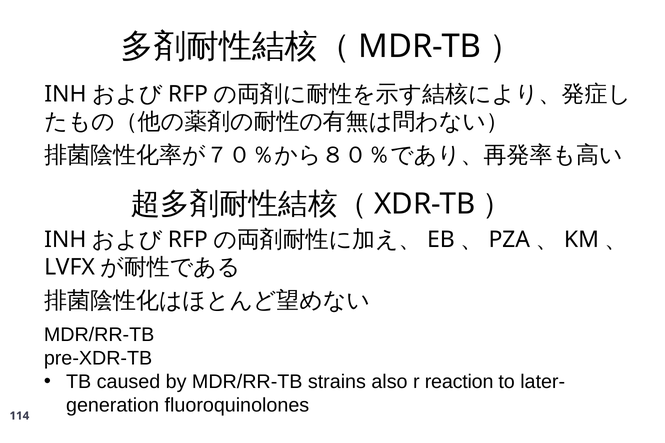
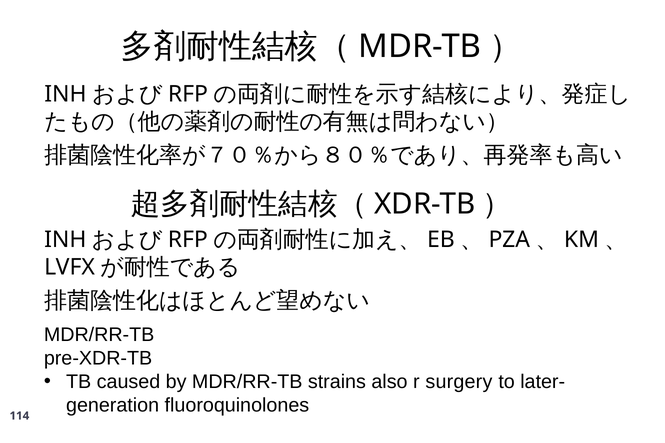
reaction: reaction -> surgery (459, 382)
